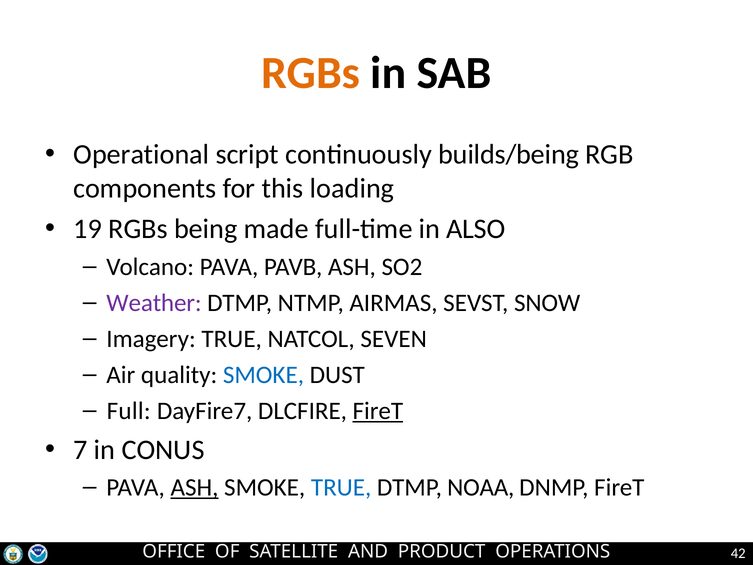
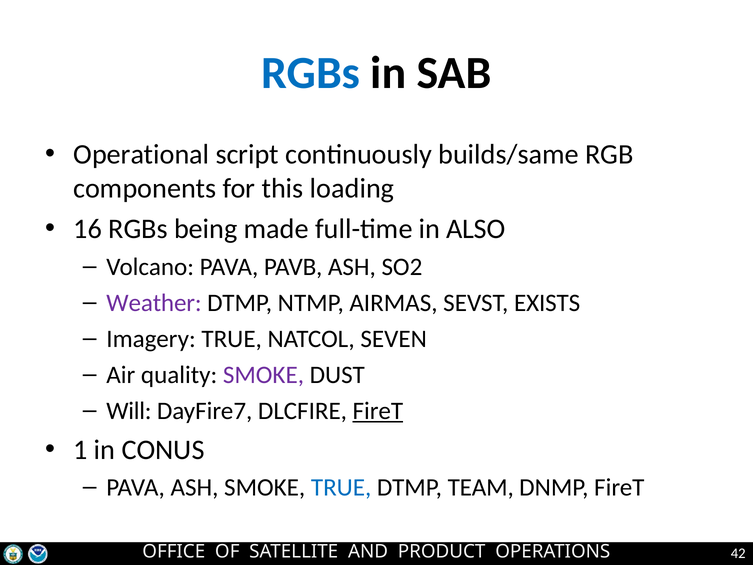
RGBs colour: orange -> blue (311, 73)
builds/being: builds/being -> builds/same (509, 154)
19: 19 -> 16 (88, 229)
SNOW: SNOW -> EXISTS (547, 303)
SMOKE colour: blue -> purple (263, 375)
Full: Full -> Will (129, 411)
7: 7 -> 1 (81, 450)
ASH underline: present -> none (195, 487)
NOAA: NOAA -> TEAM (481, 487)
